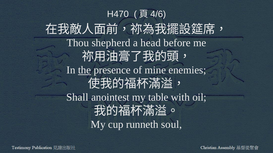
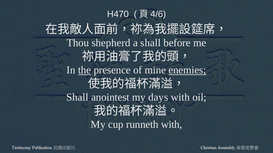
a head: head -> shall (151, 43)
enemies underline: none -> present (187, 70)
table: table -> days (158, 98)
runneth soul: soul -> with (172, 125)
